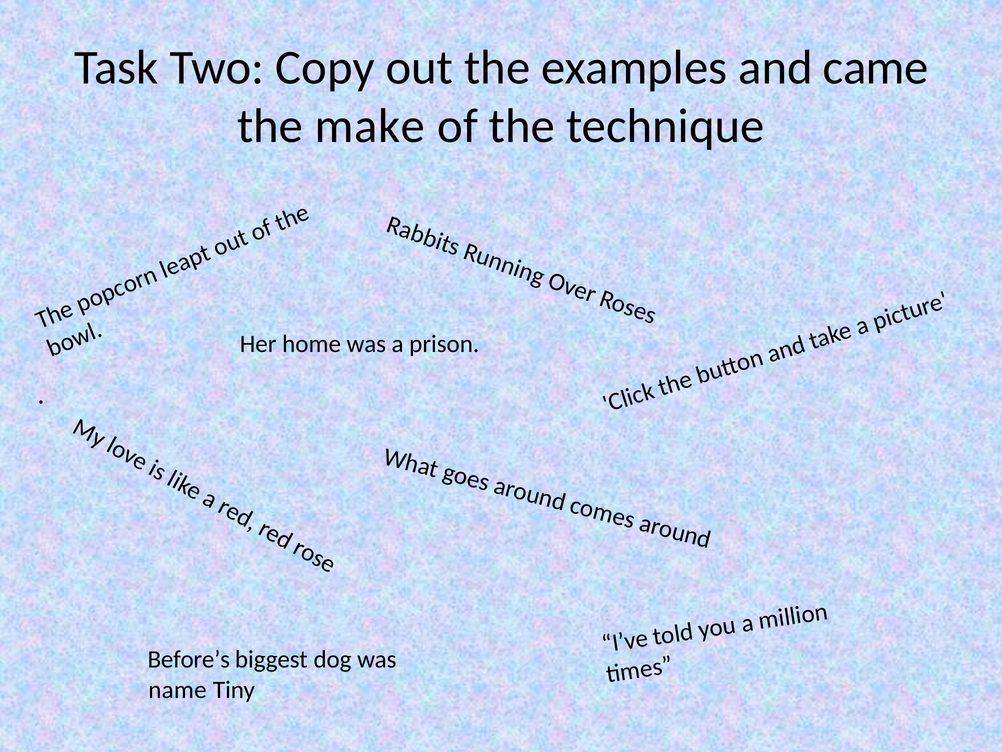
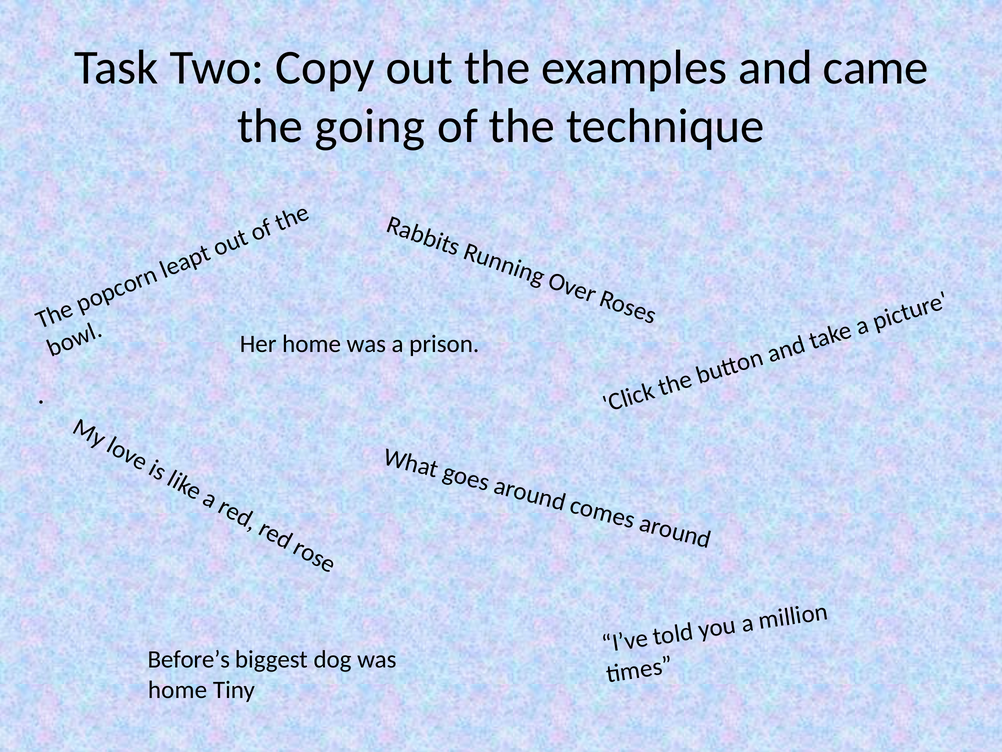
make: make -> going (370, 126)
name: name -> home (178, 689)
